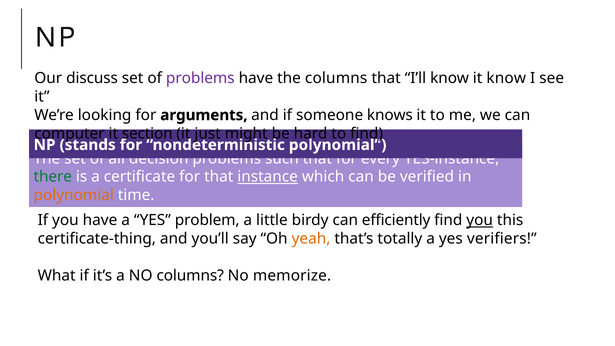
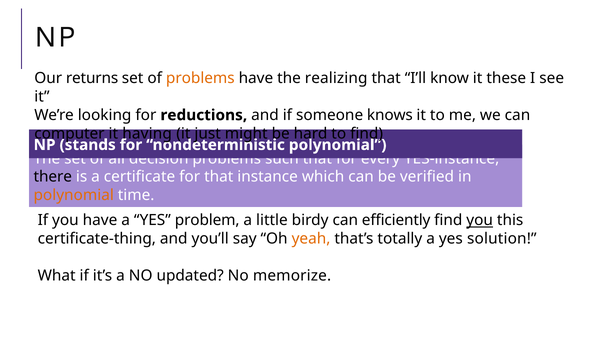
discuss: discuss -> returns (92, 78)
problems colour: purple -> orange (200, 78)
the columns: columns -> realizing (336, 78)
it know: know -> these (506, 78)
arguments: arguments -> reductions (204, 115)
section: section -> having (147, 134)
there colour: green -> black (53, 177)
instance underline: present -> none (268, 177)
verifiers: verifiers -> solution (502, 239)
NO columns: columns -> updated (190, 276)
